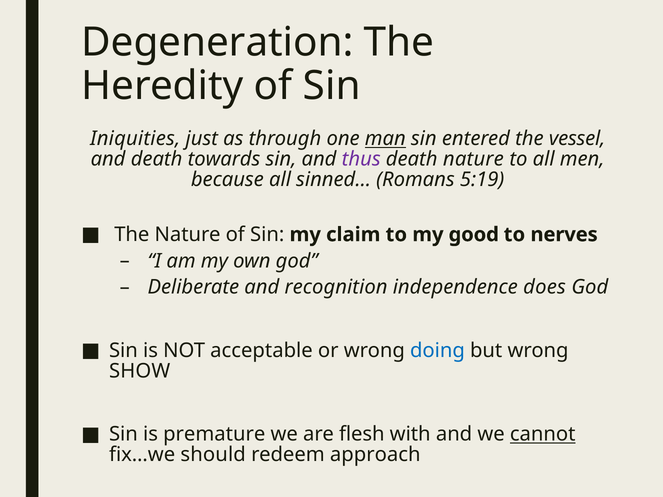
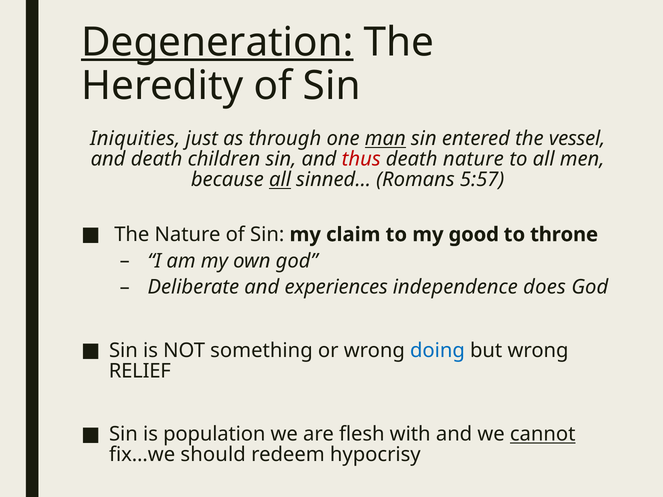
Degeneration underline: none -> present (217, 43)
towards: towards -> children (224, 159)
thus colour: purple -> red (361, 159)
all underline: none -> present (280, 180)
5:19: 5:19 -> 5:57 (482, 180)
nerves: nerves -> throne (564, 235)
recognition: recognition -> experiences (336, 287)
acceptable: acceptable -> something (261, 351)
SHOW: SHOW -> RELIEF (140, 371)
premature: premature -> population (214, 434)
approach: approach -> hypocrisy (375, 455)
